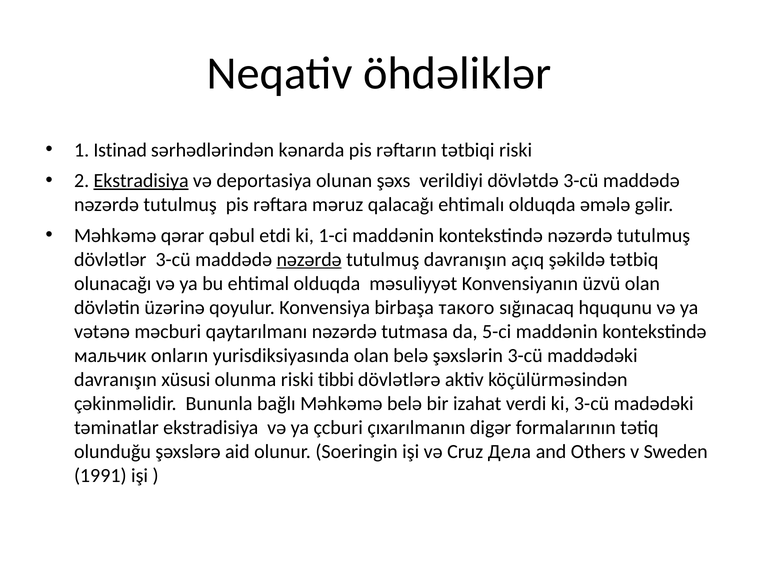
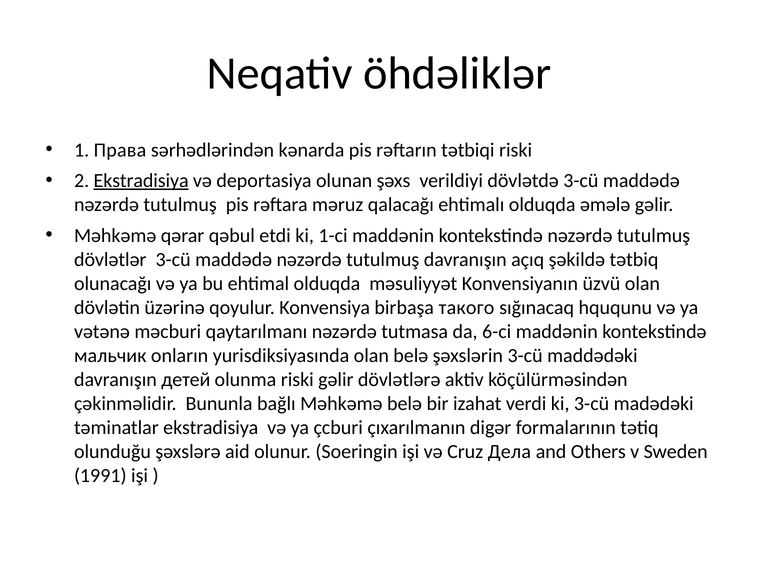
Istinad: Istinad -> Права (120, 150)
nəzərdə underline: present -> none (309, 260)
5-ci: 5-ci -> 6-ci (497, 332)
xüsusi: xüsusi -> детей (186, 380)
riski tibbi: tibbi -> gəlir (336, 380)
